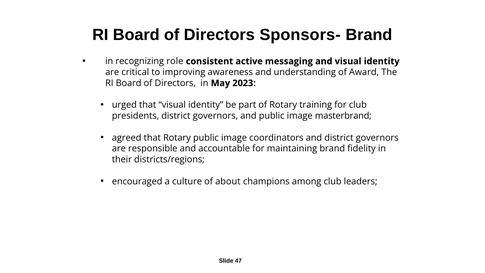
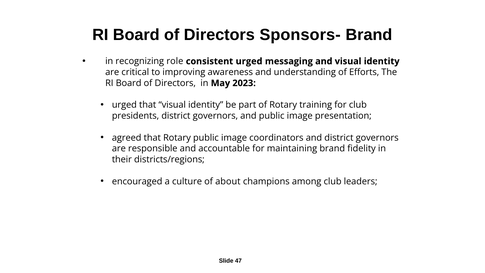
consistent active: active -> urged (249, 61)
Award: Award -> Efforts (364, 72)
masterbrand: masterbrand -> presentation (343, 116)
